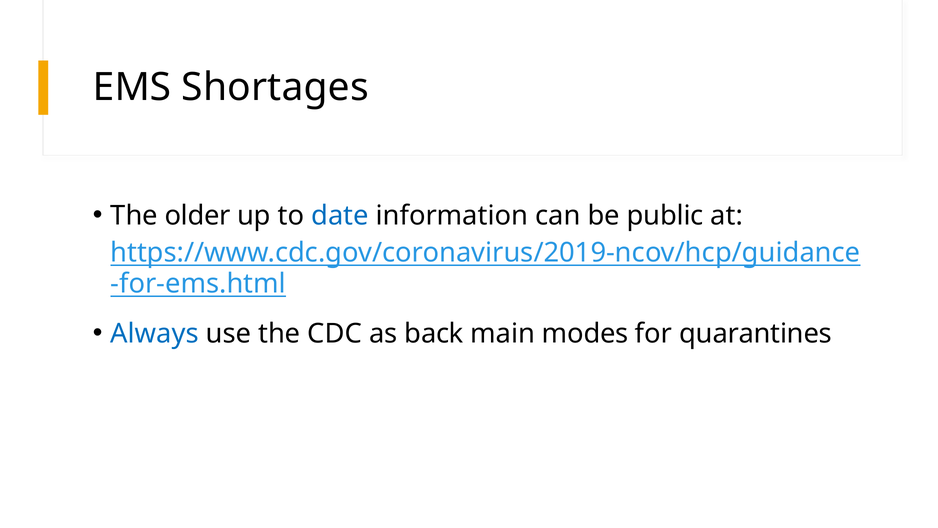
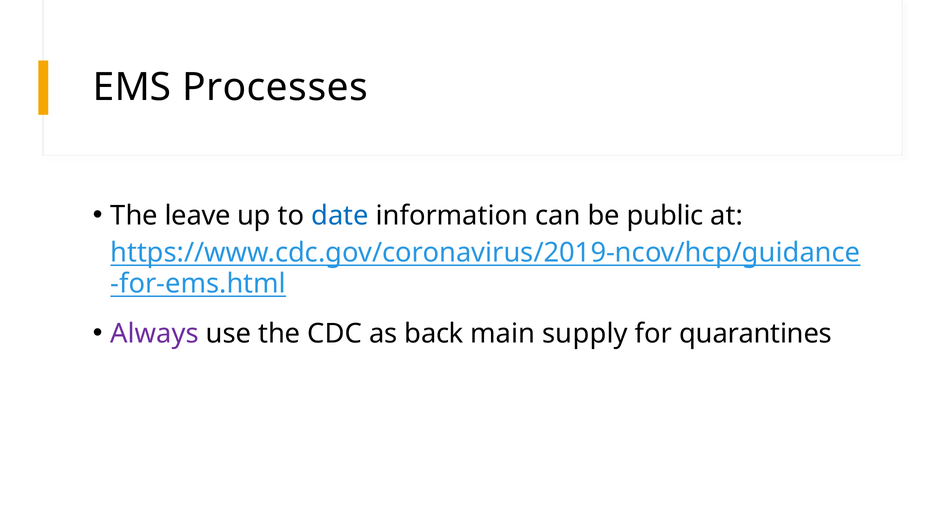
Shortages: Shortages -> Processes (275, 87)
older: older -> leave (198, 216)
Always colour: blue -> purple (155, 334)
modes: modes -> supply (585, 334)
